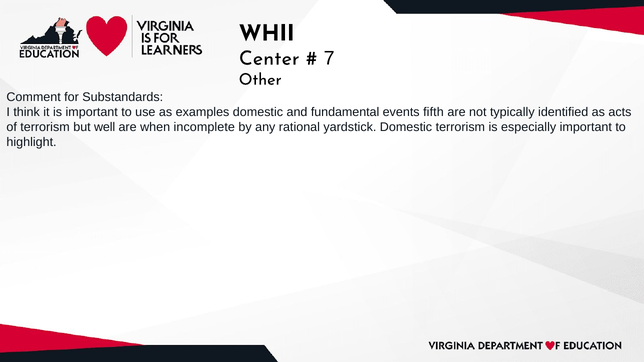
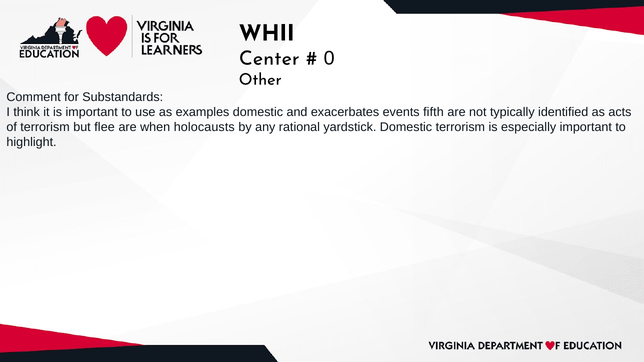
7: 7 -> 0 (329, 58)
fundamental: fundamental -> exacerbates (345, 112)
well: well -> flee (105, 127)
incomplete: incomplete -> holocausts (204, 127)
